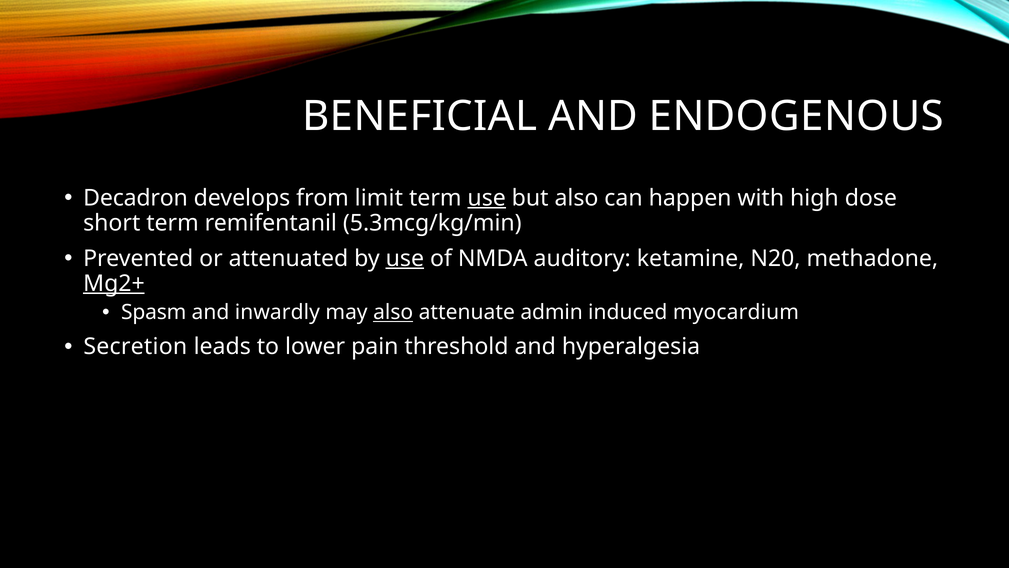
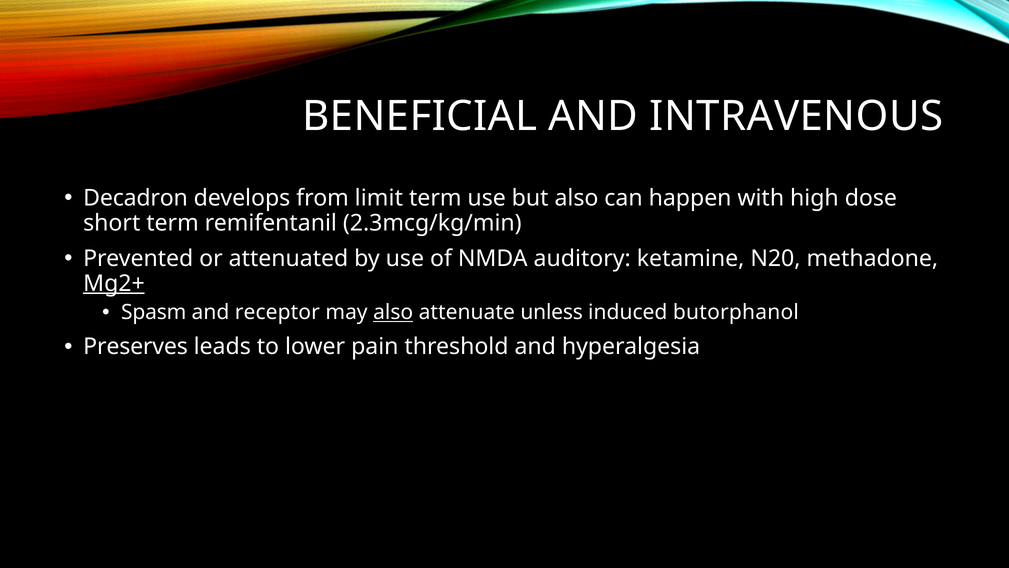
ENDOGENOUS: ENDOGENOUS -> INTRAVENOUS (796, 116)
use underline: present -> none (487, 198)
5.3mcg/kg/min: 5.3mcg/kg/min -> 2.3mcg/kg/min (432, 223)
use underline: present -> none (405, 258)
inwardly: inwardly -> receptor (277, 312)
admin: admin -> unless (552, 312)
myocardium: myocardium -> butorphanol (736, 312)
Secretion: Secretion -> Preserves (136, 347)
